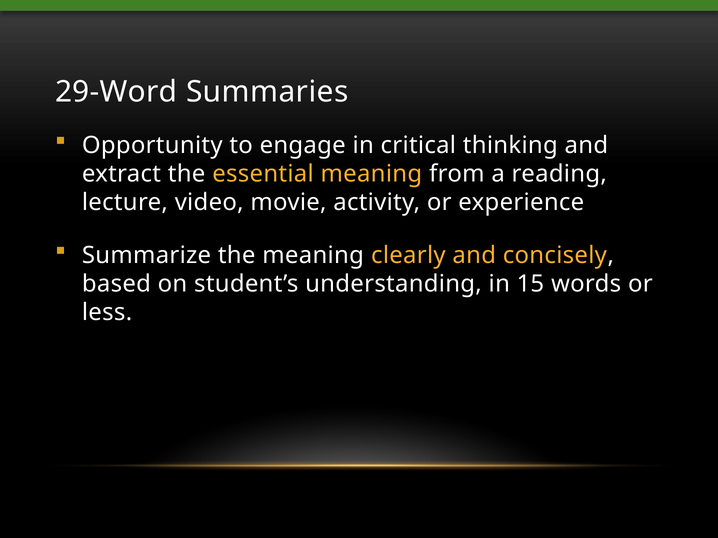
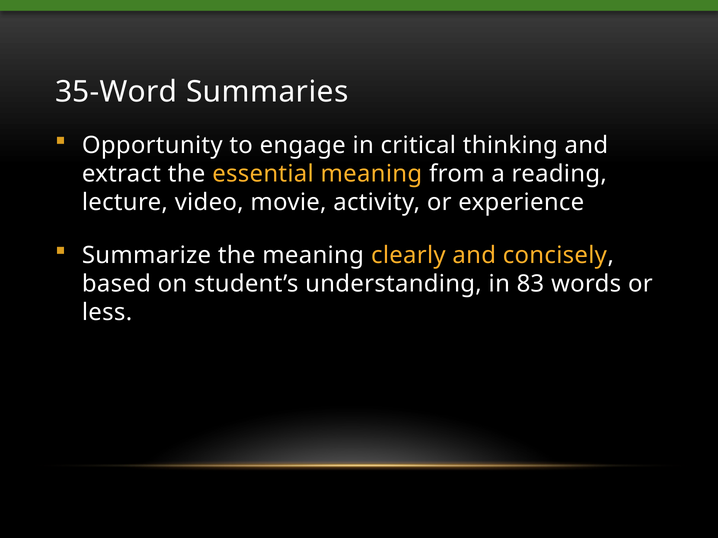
29-Word: 29-Word -> 35-Word (116, 92)
15: 15 -> 83 (530, 284)
